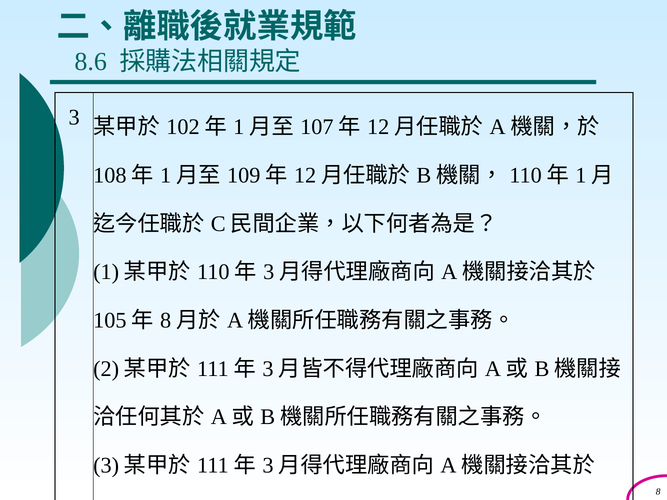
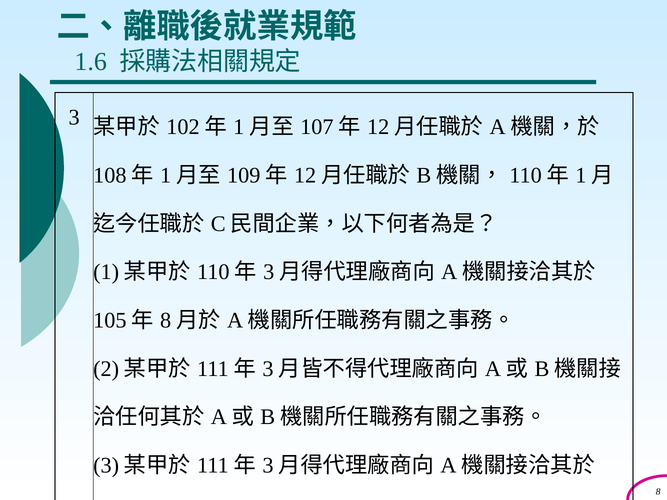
8.6: 8.6 -> 1.6 (91, 62)
